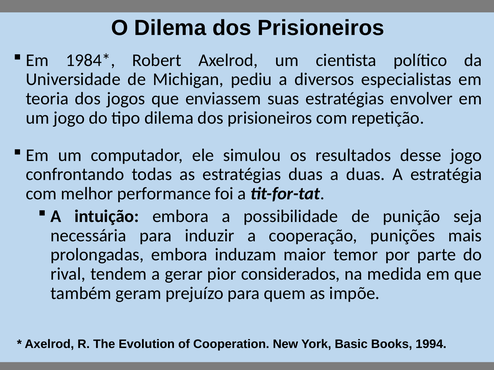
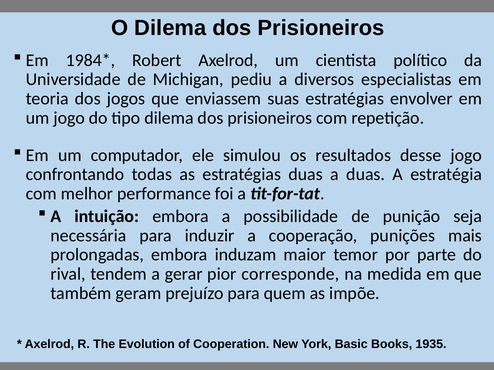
considerados: considerados -> corresponde (290, 274)
1994: 1994 -> 1935 (431, 345)
